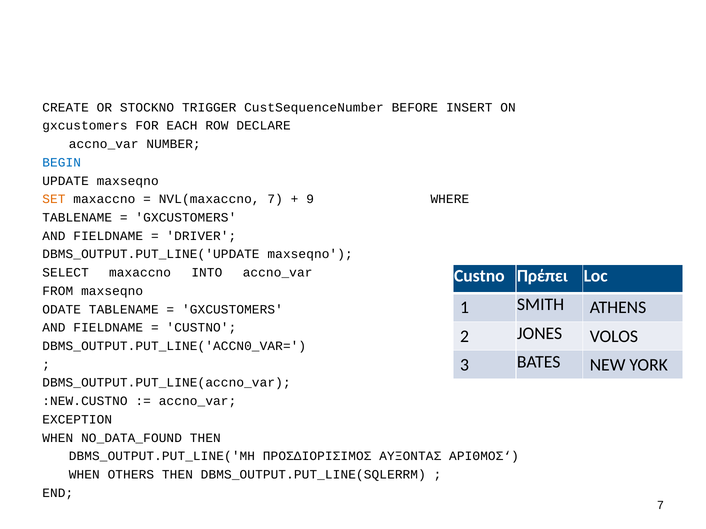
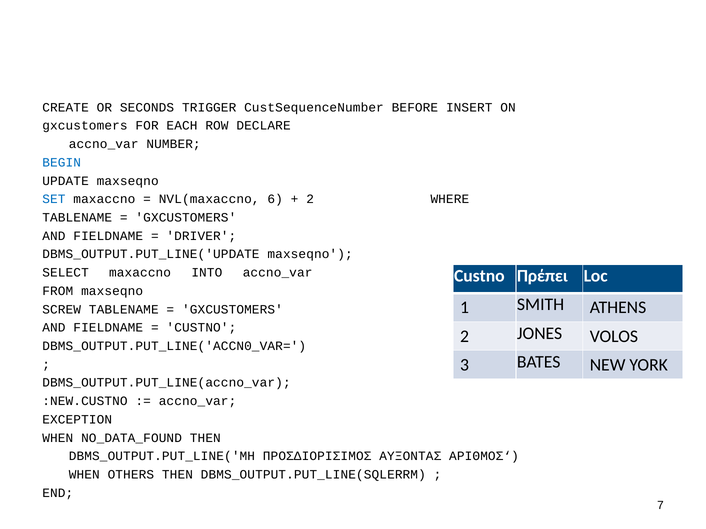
STOCKNO: STOCKNO -> SECONDS (147, 108)
SET colour: orange -> blue (54, 199)
NVL(maxaccno 7: 7 -> 6 (275, 199)
9: 9 -> 2 (310, 199)
ODATE: ODATE -> SCREW (62, 310)
